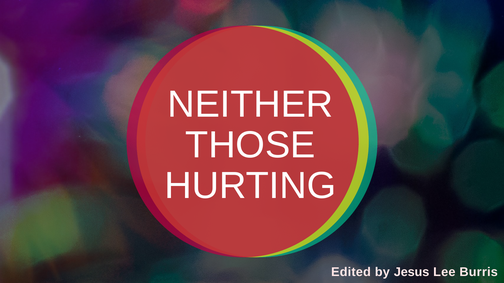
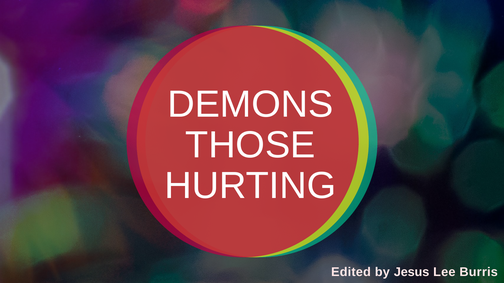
NEITHER: NEITHER -> DEMONS (250, 104)
